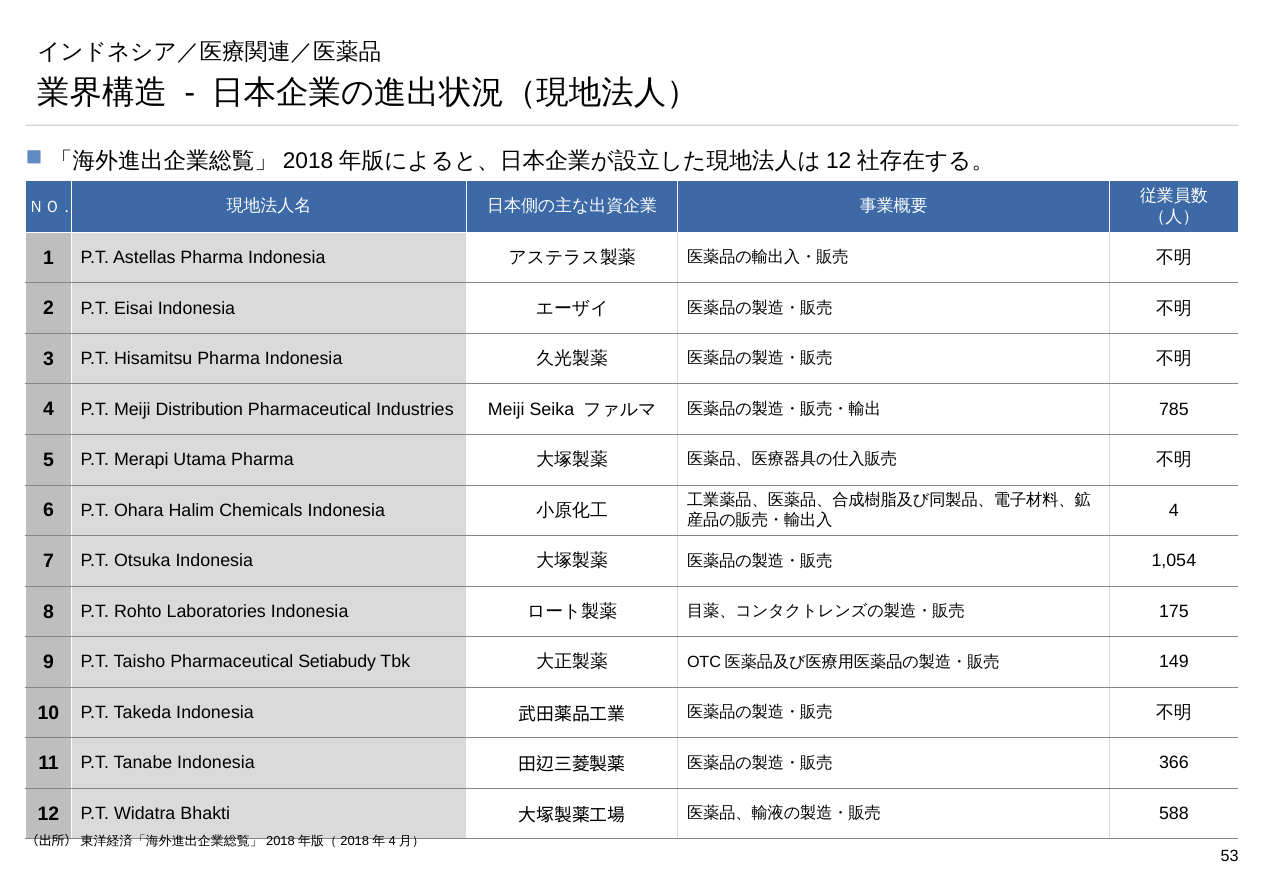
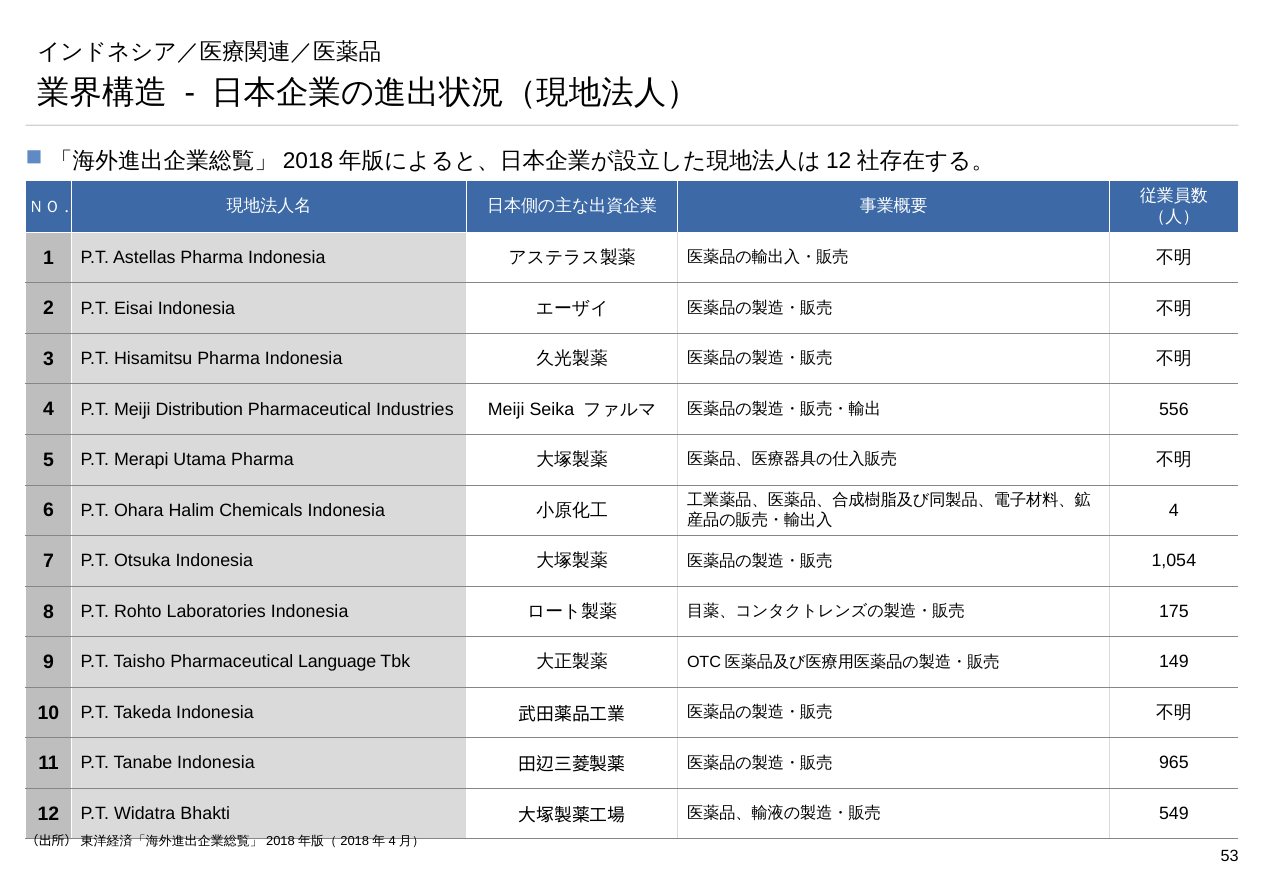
785: 785 -> 556 (1174, 409)
Setiabudy: Setiabudy -> Language (337, 662)
366: 366 -> 965 (1174, 763)
588: 588 -> 549 (1174, 814)
